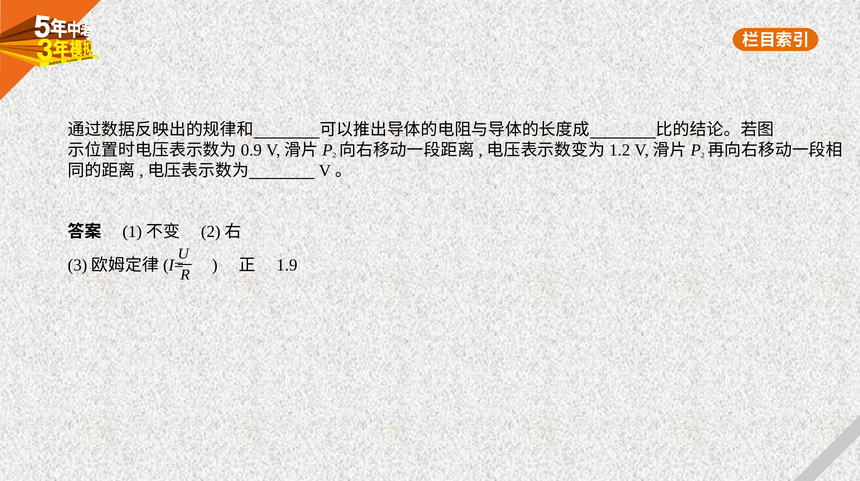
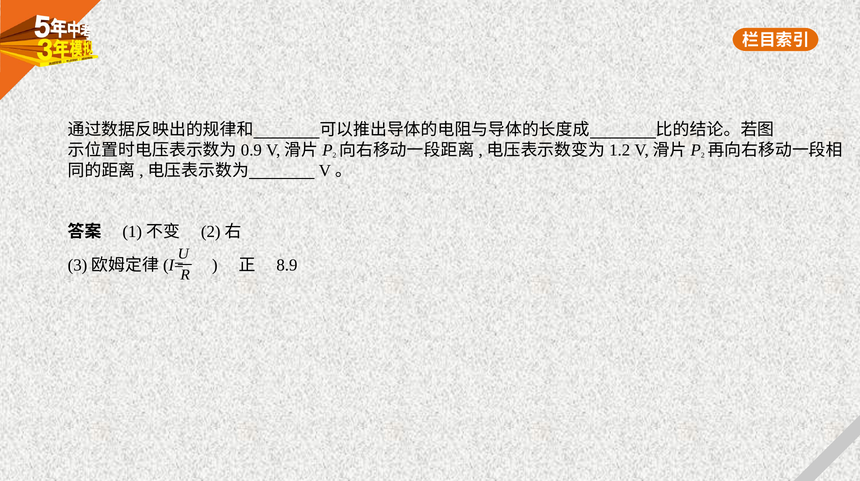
1.9: 1.9 -> 8.9 (287, 265)
